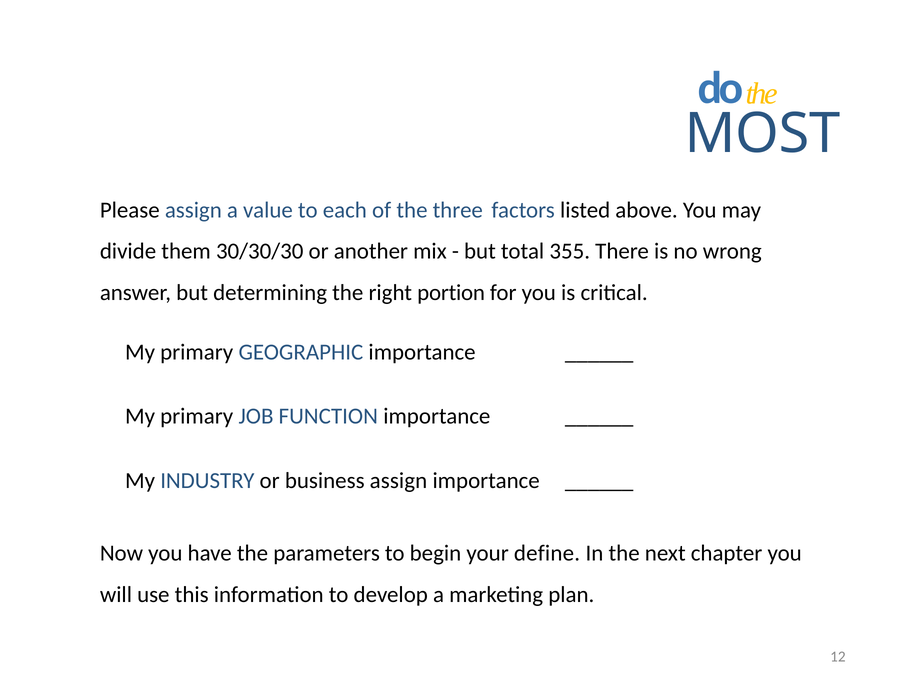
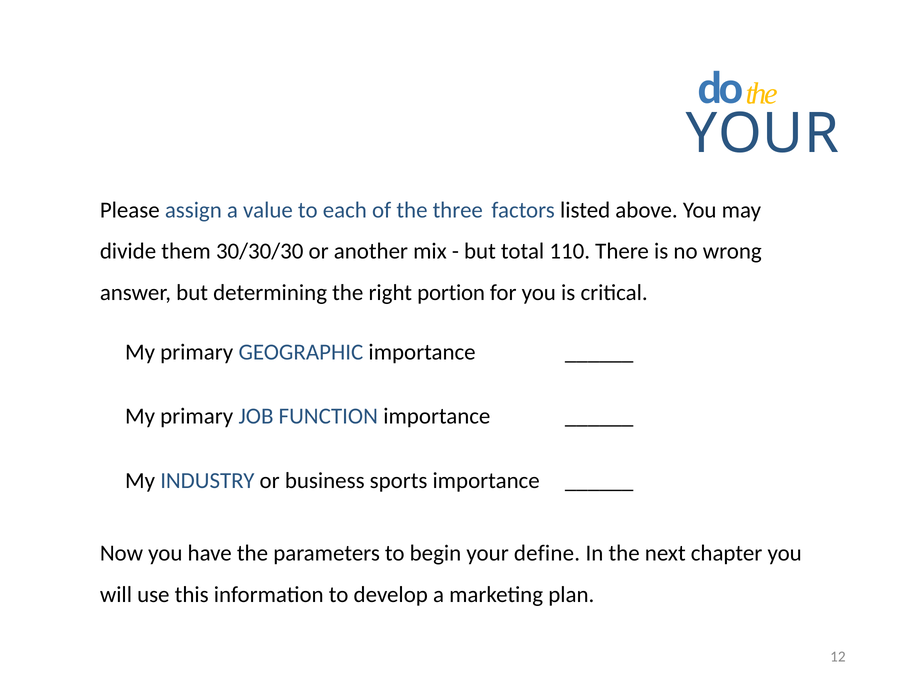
MOST: MOST -> YOUR (762, 134)
355: 355 -> 110 (570, 252)
business assign: assign -> sports (399, 481)
